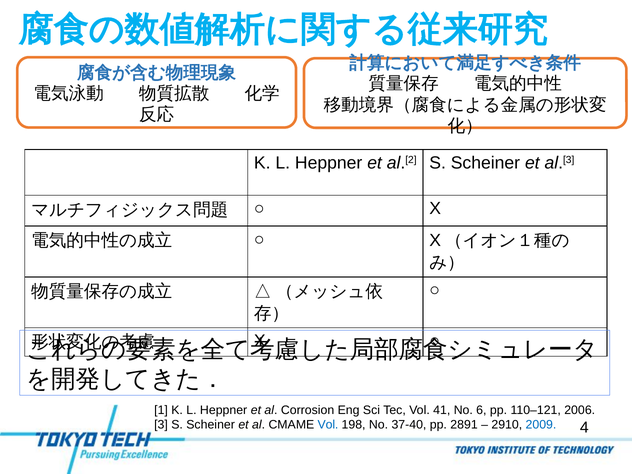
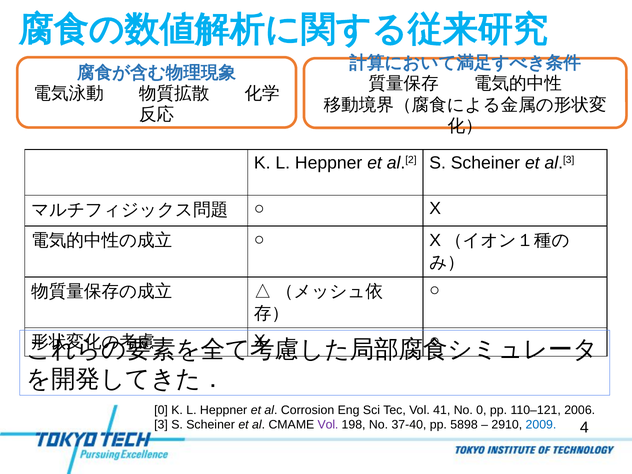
1: 1 -> 0 (161, 410)
No 6: 6 -> 0 (481, 410)
Vol colour: blue -> purple (328, 425)
2891: 2891 -> 5898 (464, 425)
